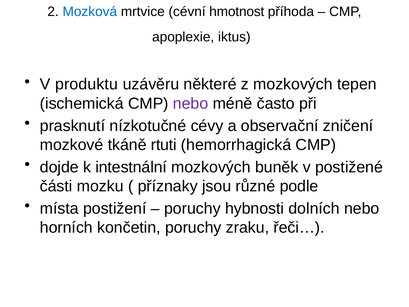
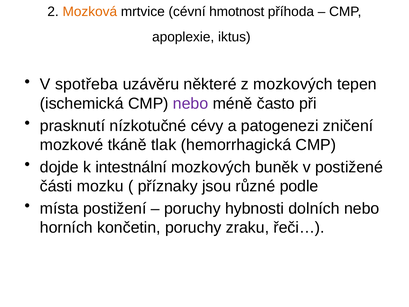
Mozková colour: blue -> orange (90, 12)
produktu: produktu -> spotřeba (87, 84)
observační: observační -> patogenezi (280, 126)
rtuti: rtuti -> tlak (164, 145)
